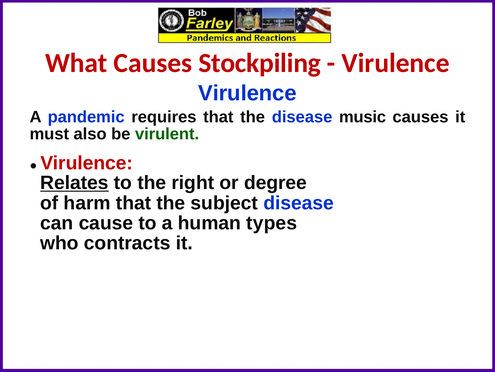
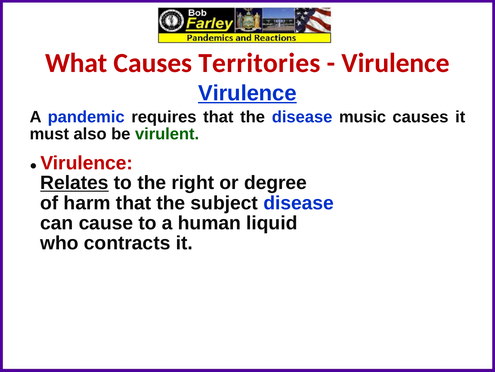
Stockpiling: Stockpiling -> Territories (259, 63)
Virulence underline: none -> present (247, 93)
types: types -> liquid (272, 223)
